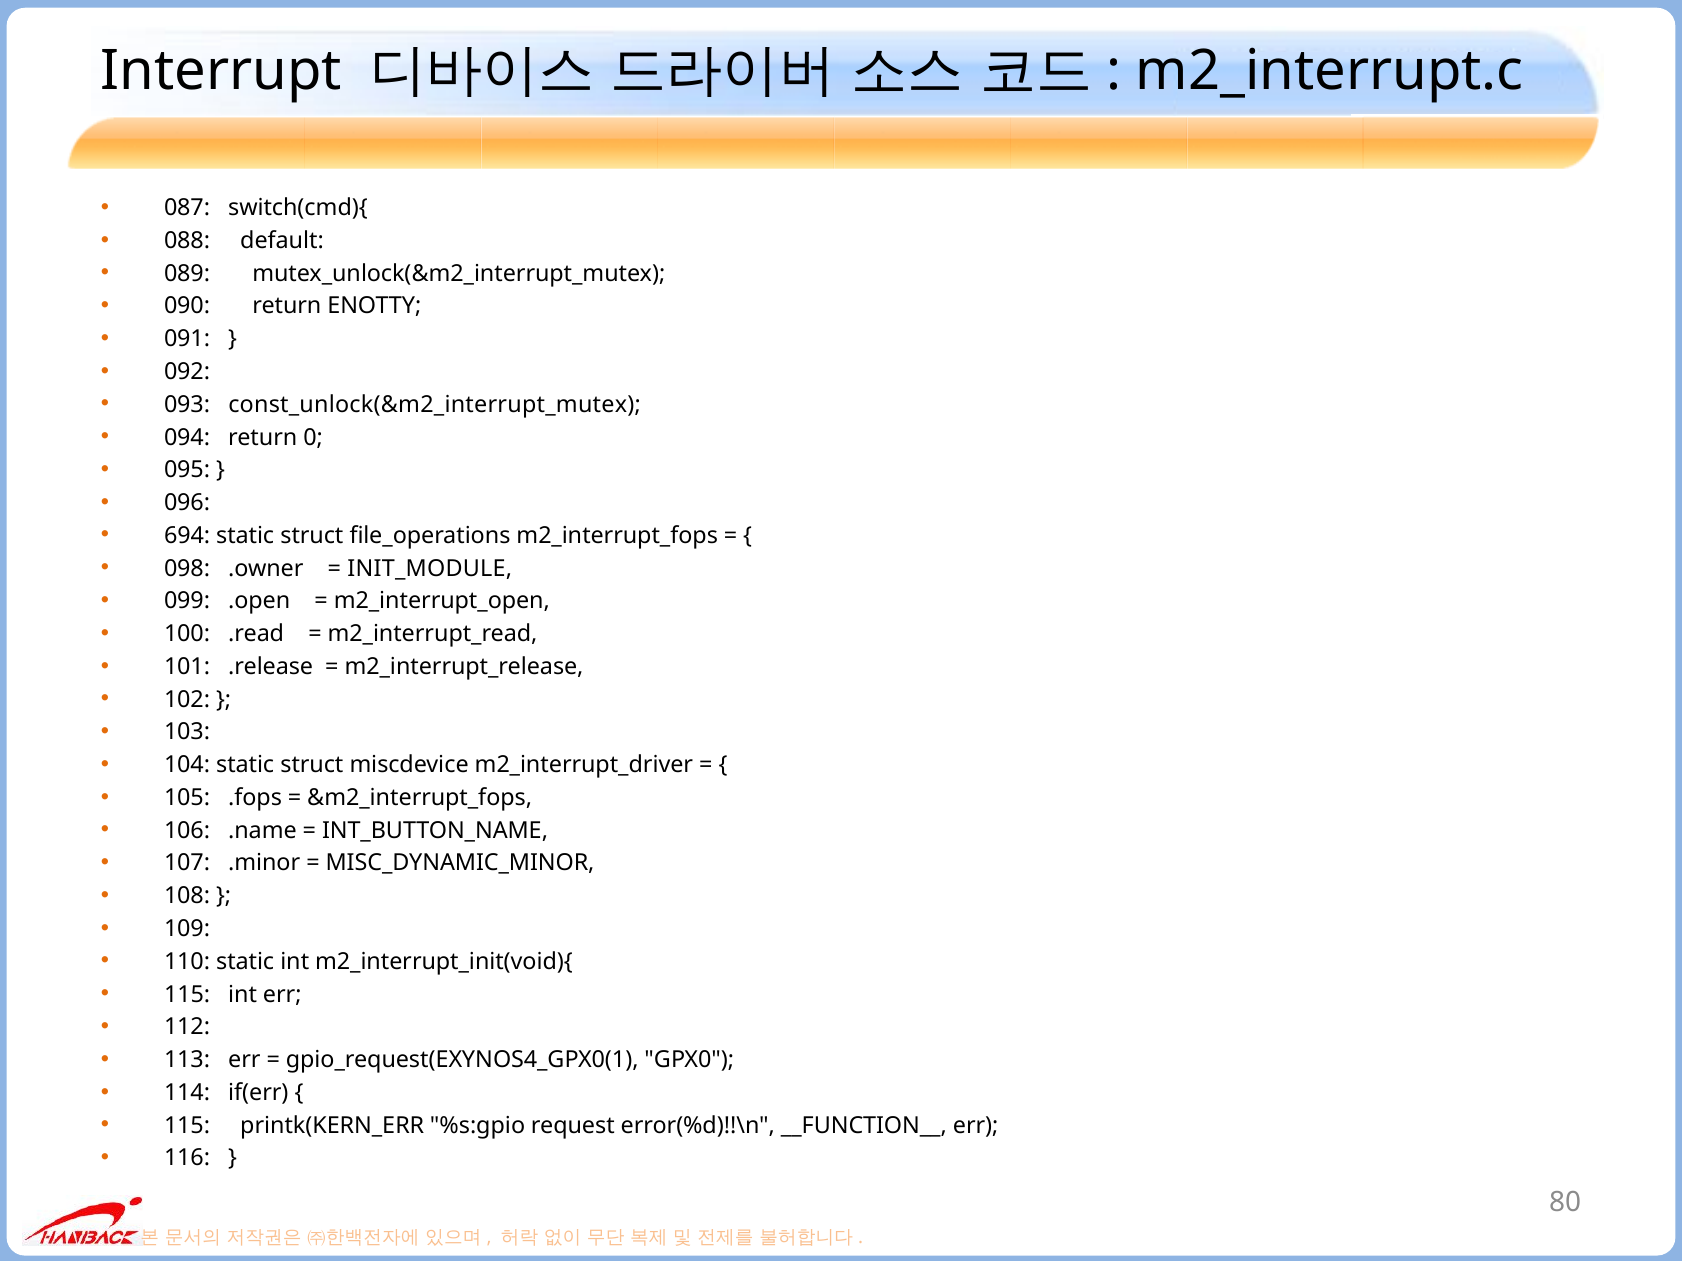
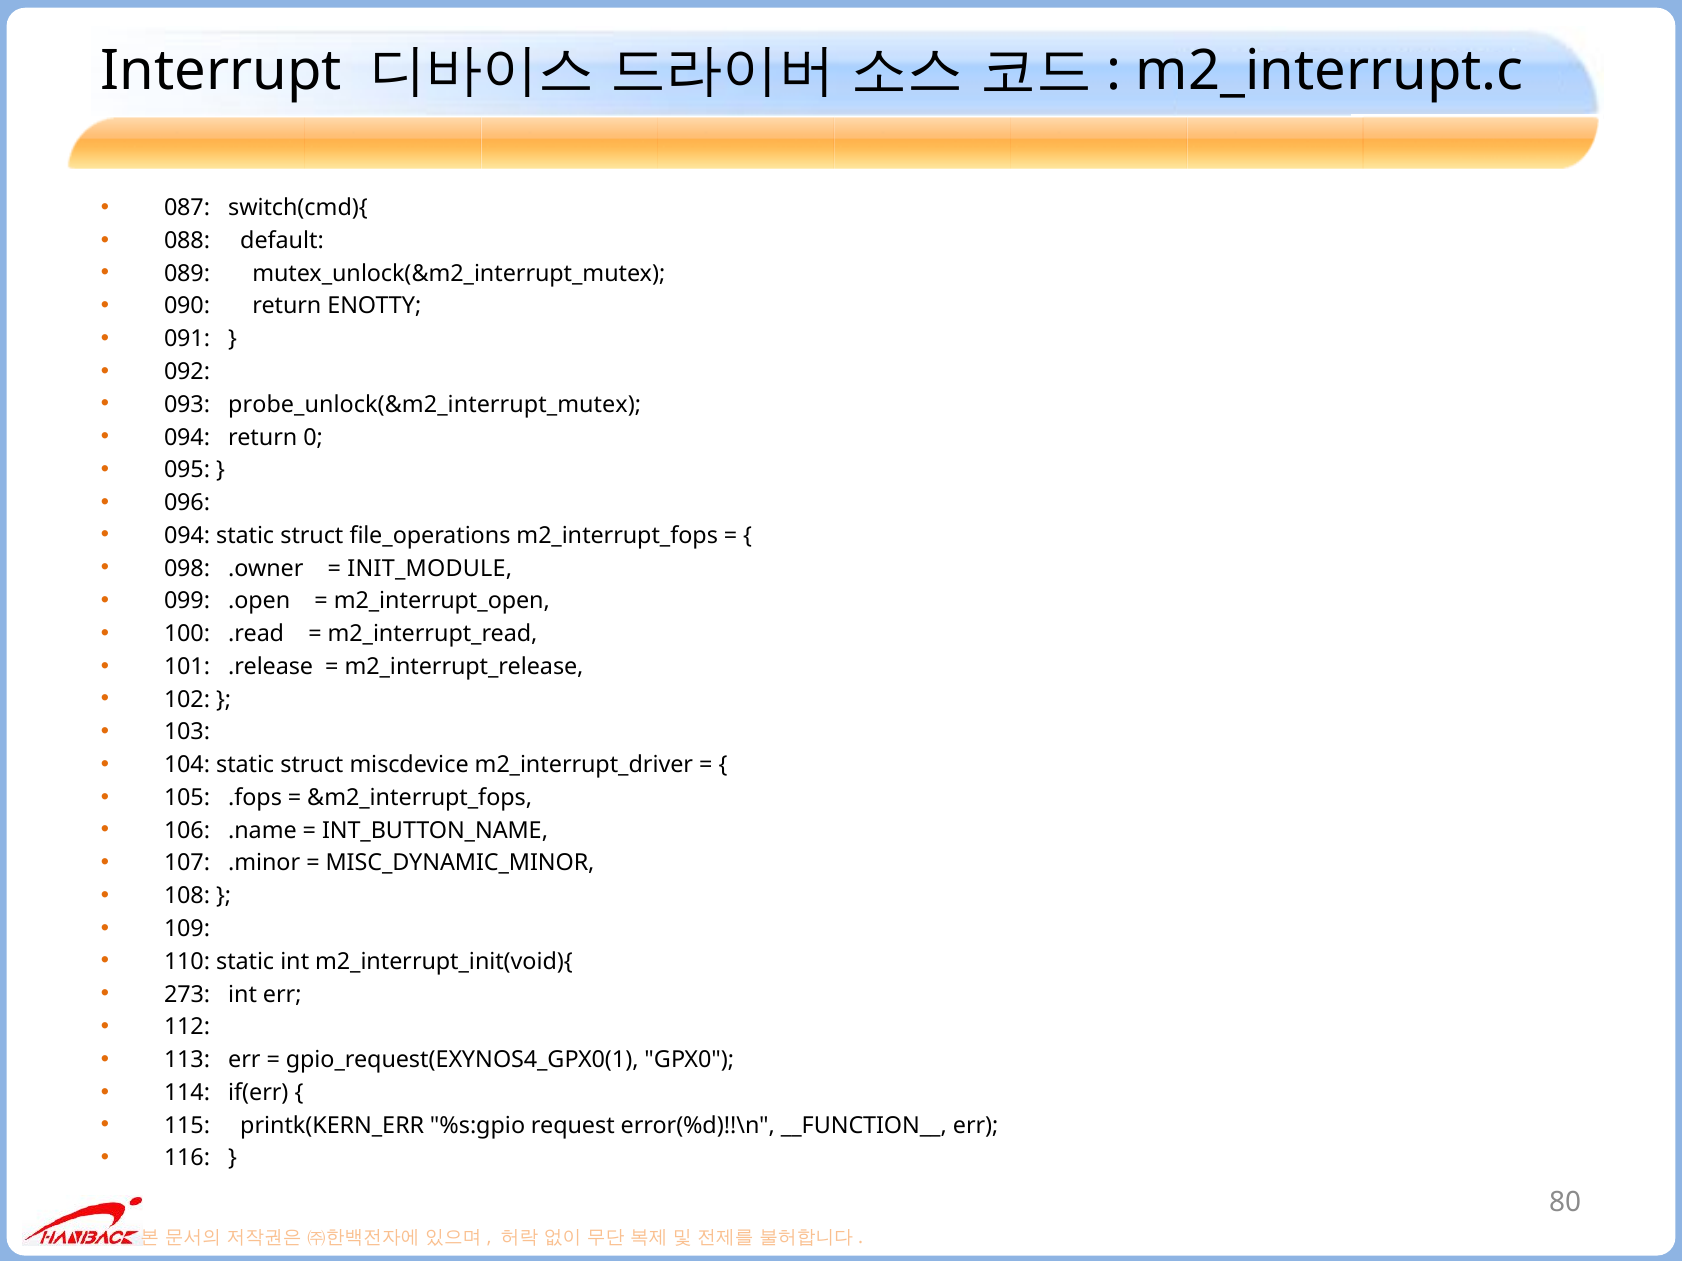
const_unlock(&m2_interrupt_mutex: const_unlock(&m2_interrupt_mutex -> probe_unlock(&m2_interrupt_mutex (435, 405)
694: 694 -> 094 (187, 536)
115: 115 -> 273 (187, 995)
